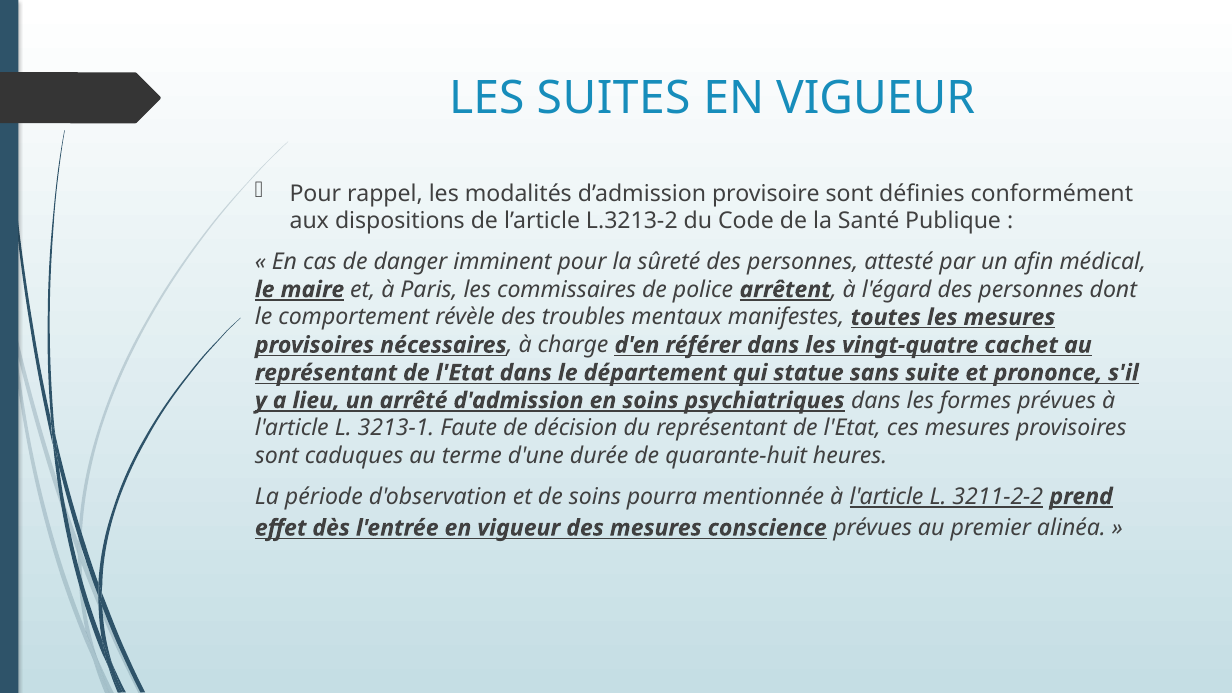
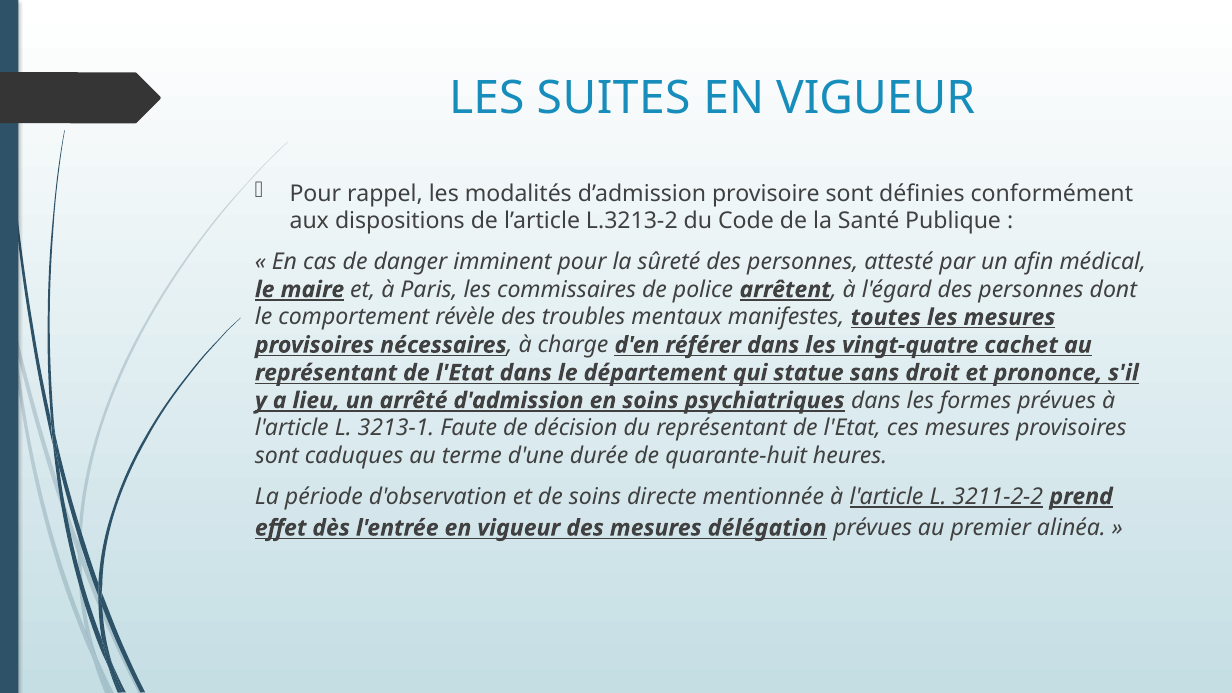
suite: suite -> droit (932, 373)
pourra: pourra -> directe (662, 496)
conscience: conscience -> délégation (767, 528)
